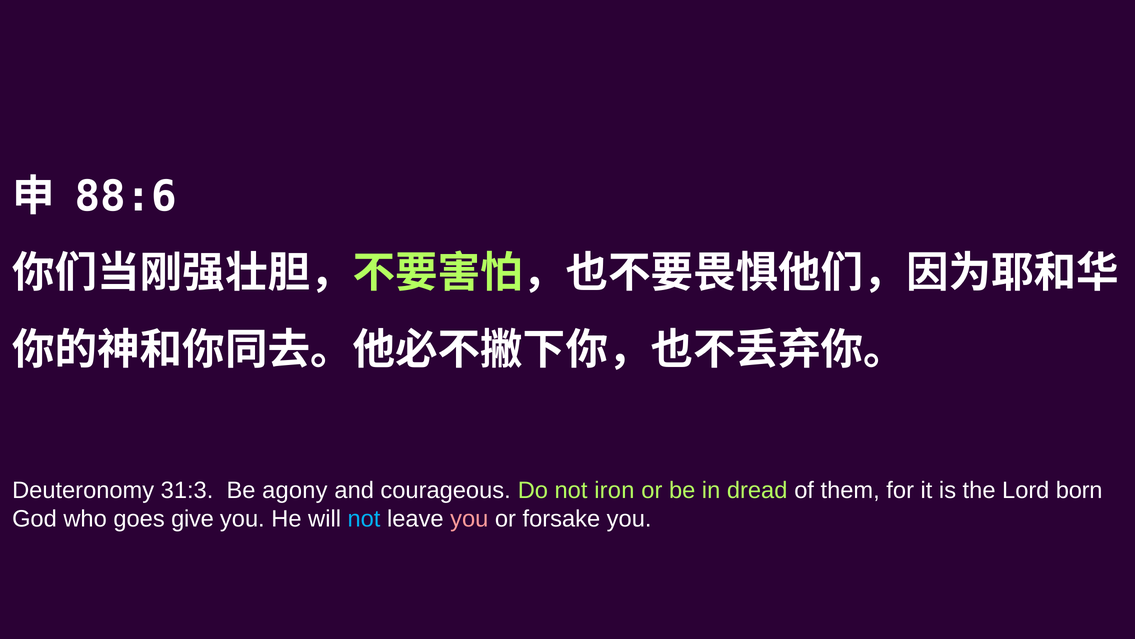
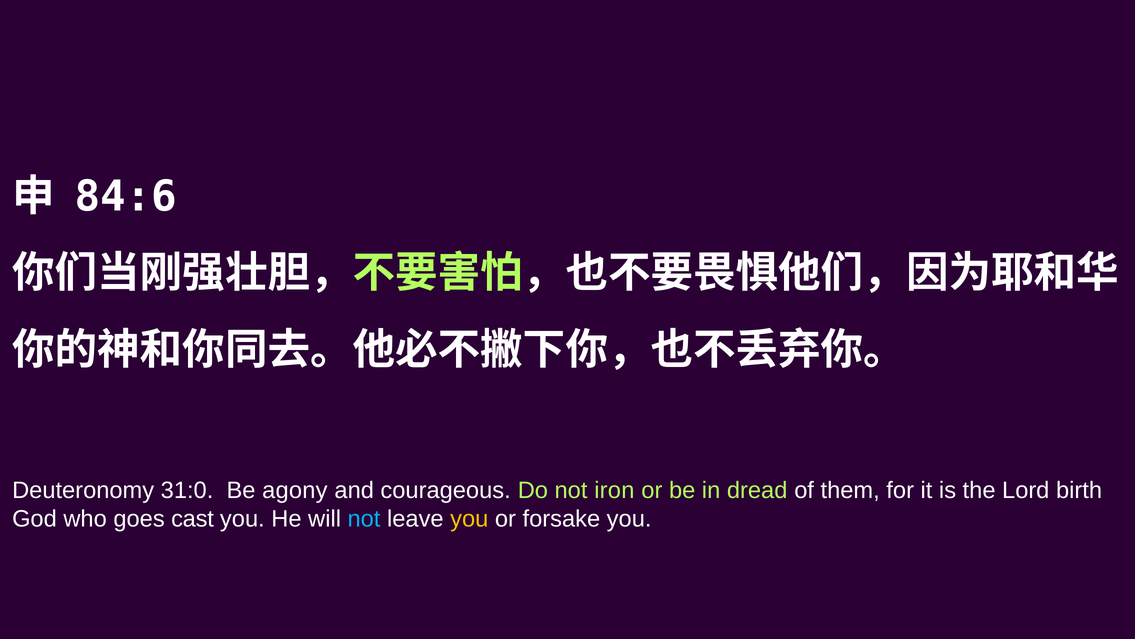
88:6: 88:6 -> 84:6 (126, 196)
31:3: 31:3 -> 31:0 (187, 490)
born: born -> birth (1079, 490)
give: give -> cast (192, 518)
you colour: pink -> yellow (469, 518)
